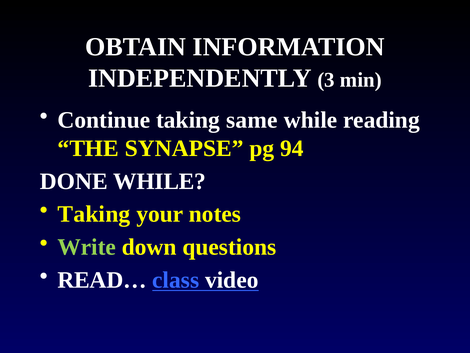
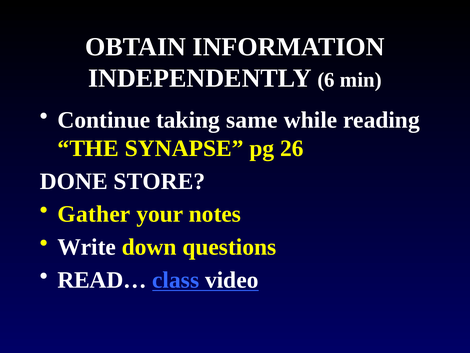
3: 3 -> 6 (326, 80)
94: 94 -> 26 (292, 148)
DONE WHILE: WHILE -> STORE (159, 181)
Taking: Taking -> Gather (94, 214)
Write colour: light green -> white (87, 247)
